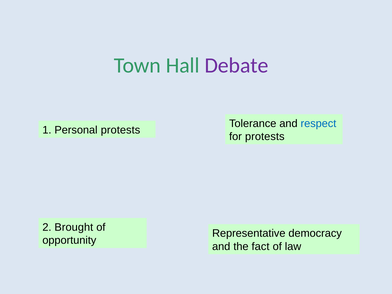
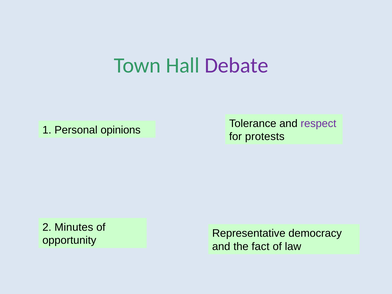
respect colour: blue -> purple (318, 123)
Personal protests: protests -> opinions (121, 130)
Brought: Brought -> Minutes (74, 227)
